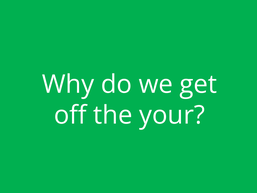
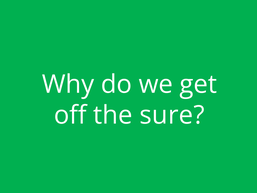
your: your -> sure (172, 115)
